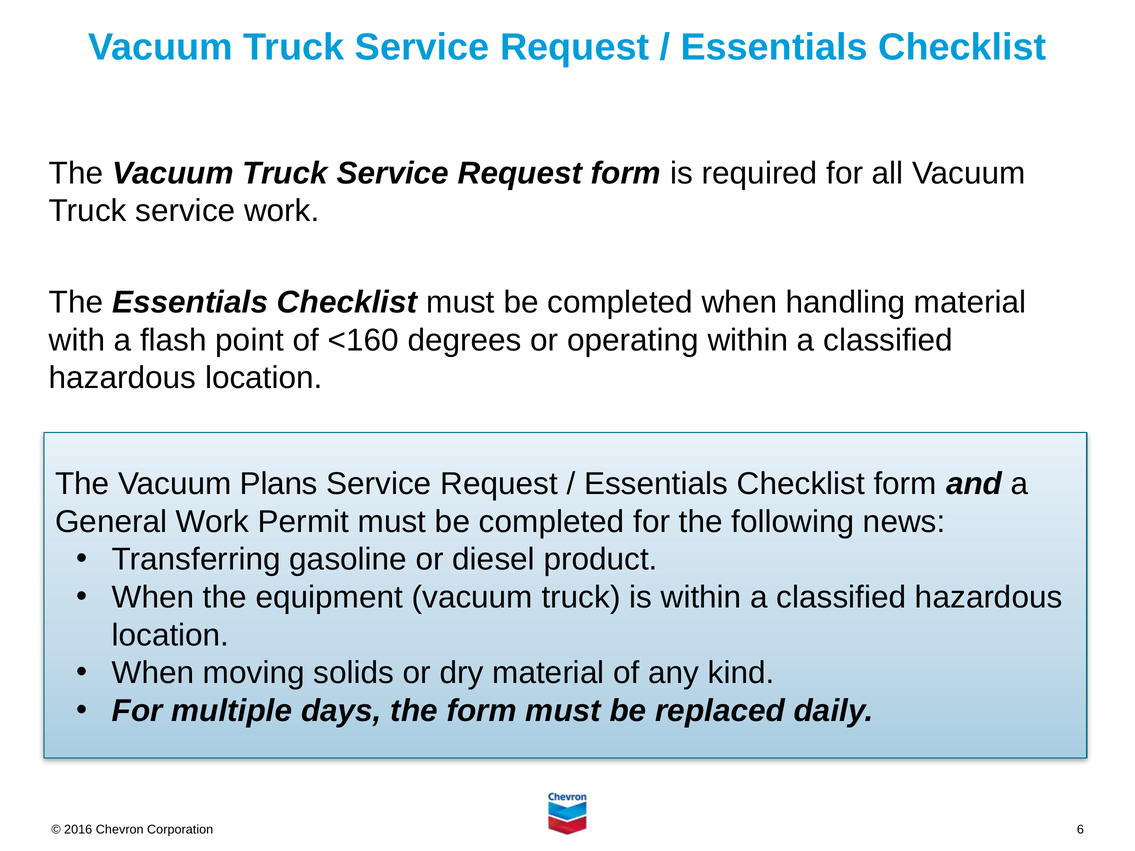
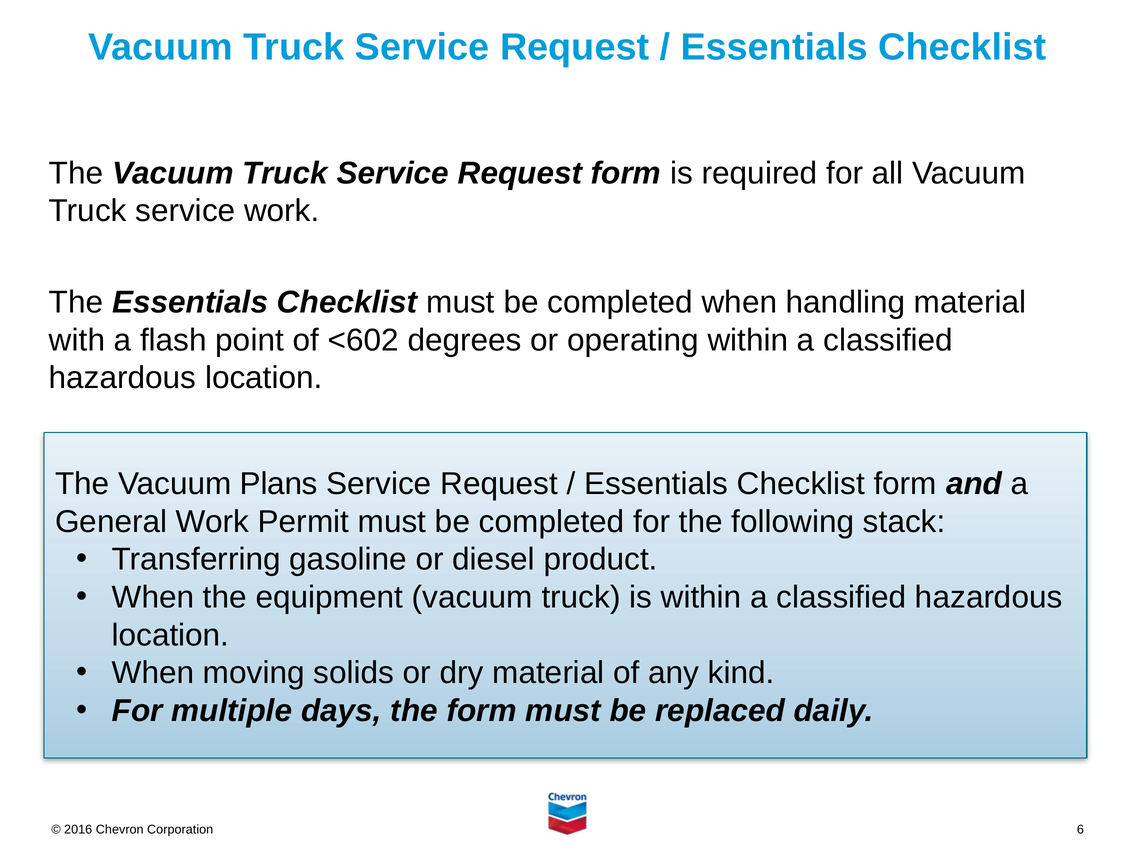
<160: <160 -> <602 (363, 340)
news: news -> stack (904, 522)
